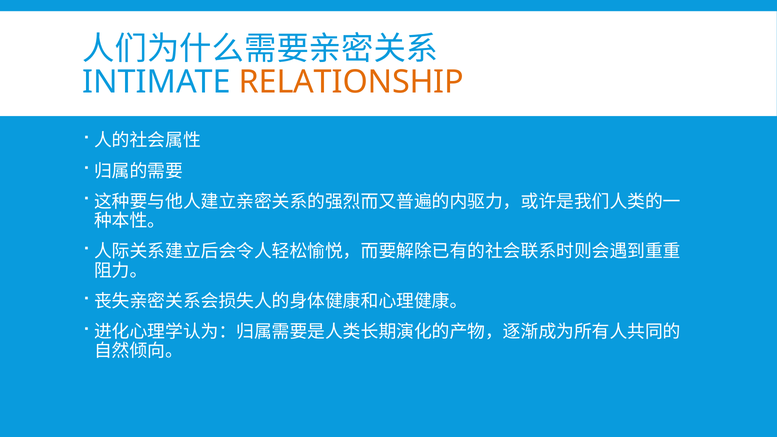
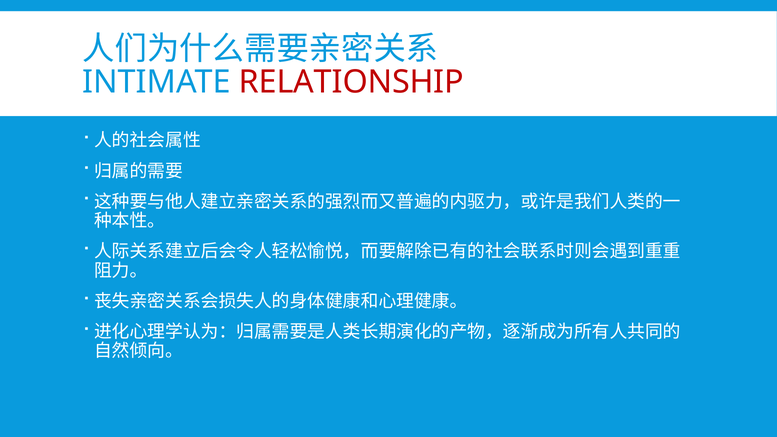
RELATIONSHIP colour: orange -> red (351, 82)
